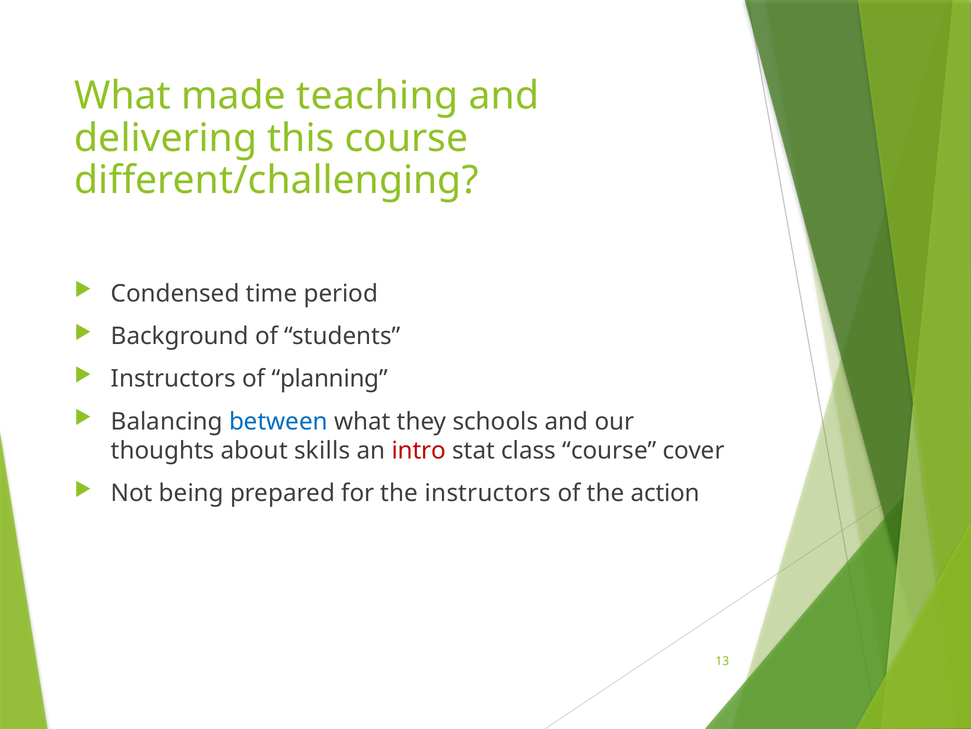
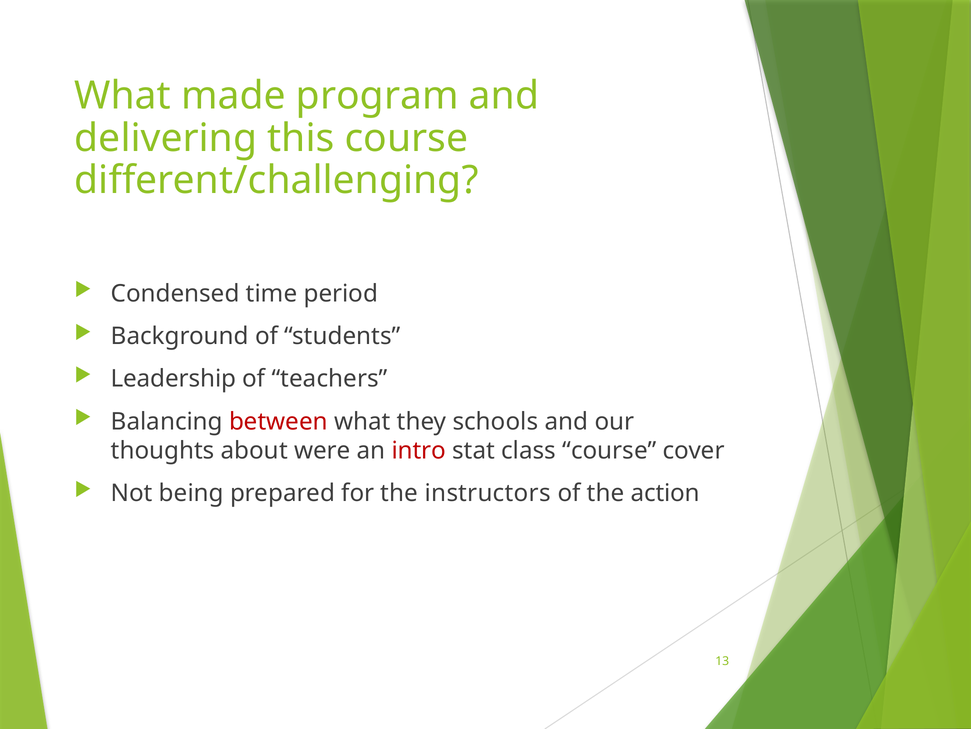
teaching: teaching -> program (377, 96)
Instructors: Instructors -> Leadership (173, 378)
planning: planning -> teachers (330, 378)
between colour: blue -> red (278, 421)
skills: skills -> were (322, 450)
